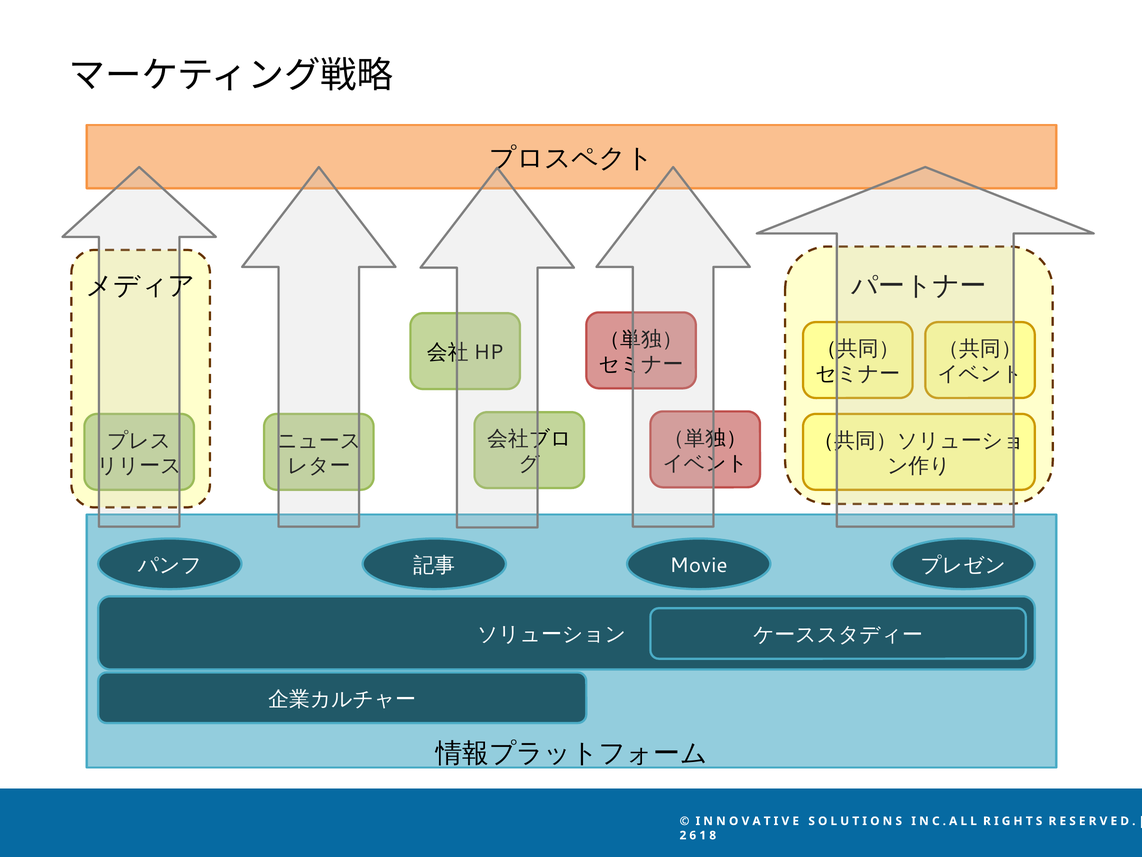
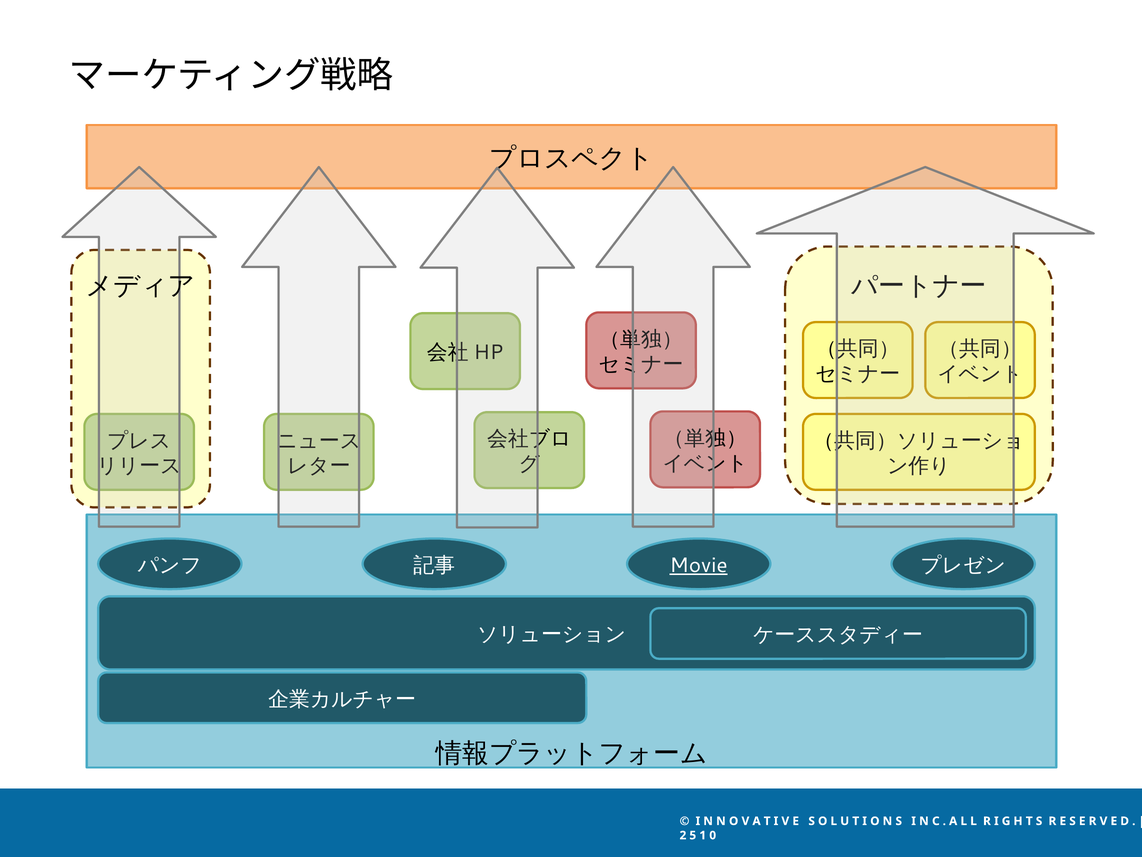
Movie underline: none -> present (699, 565)
6: 6 -> 5 (693, 835)
8: 8 -> 0 (713, 835)
